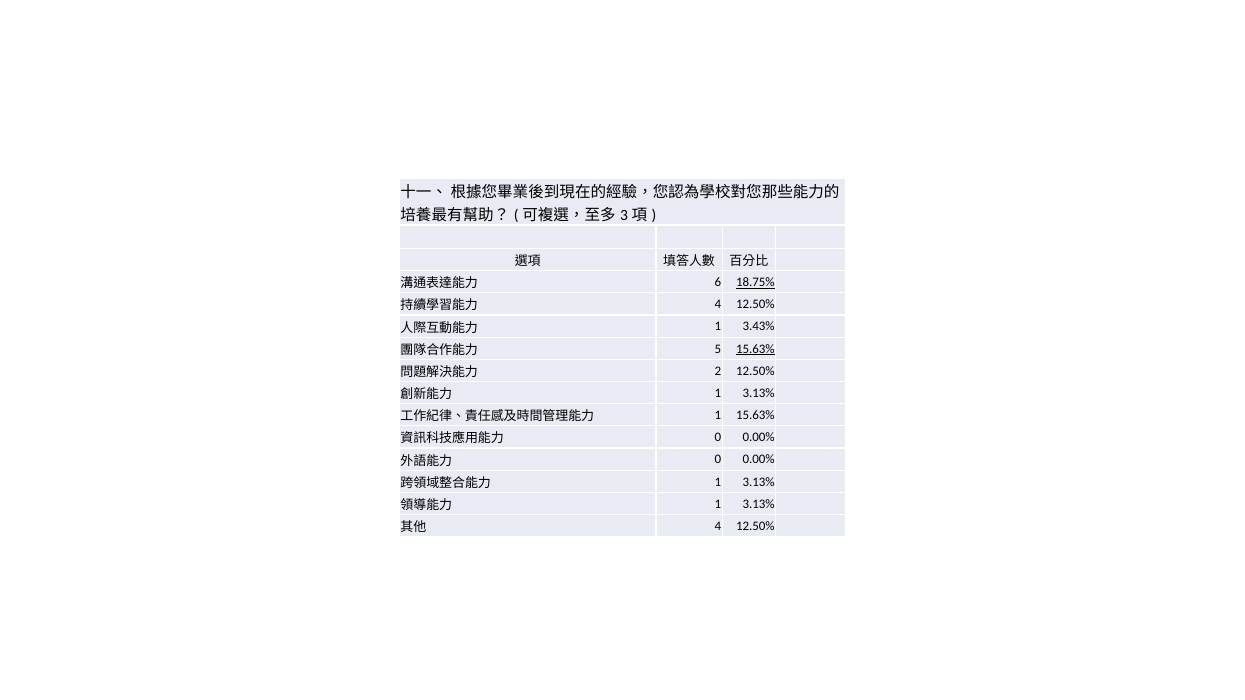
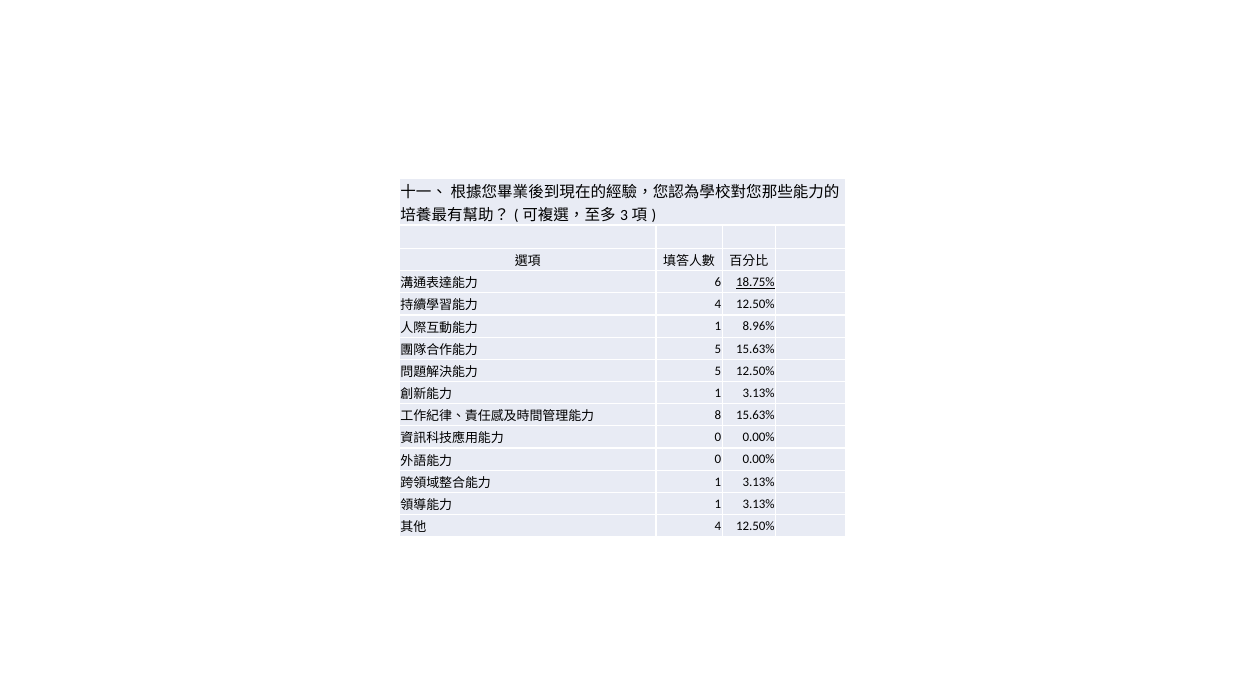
3.43%: 3.43% -> 8.96% (759, 327)
15.63% underline: present -> none (755, 349)
2: 2 -> 5 (718, 371)
1: 1 -> 8 (718, 415)
